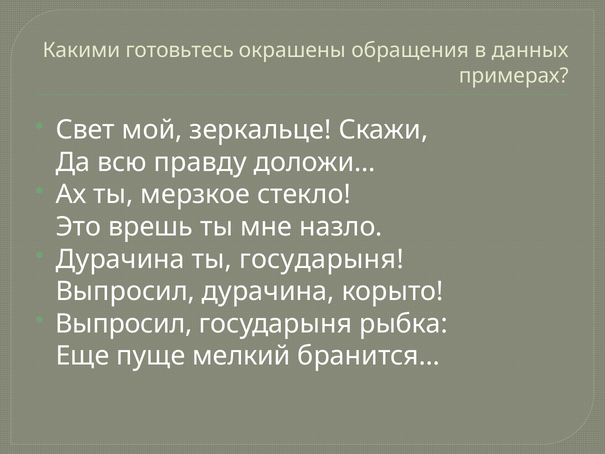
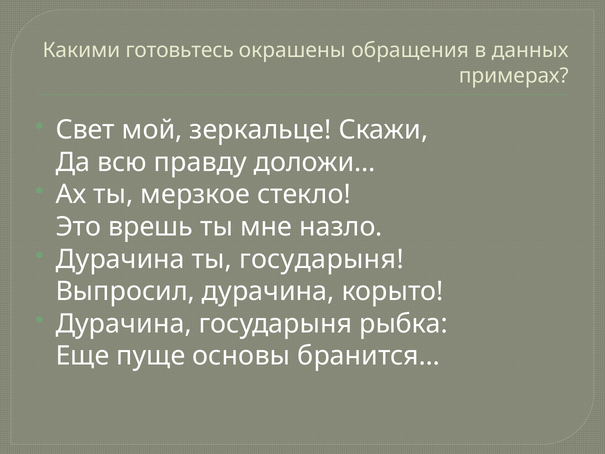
Выпросил: Выпросил -> Дурачина (124, 324)
мелкий: мелкий -> основы (241, 356)
